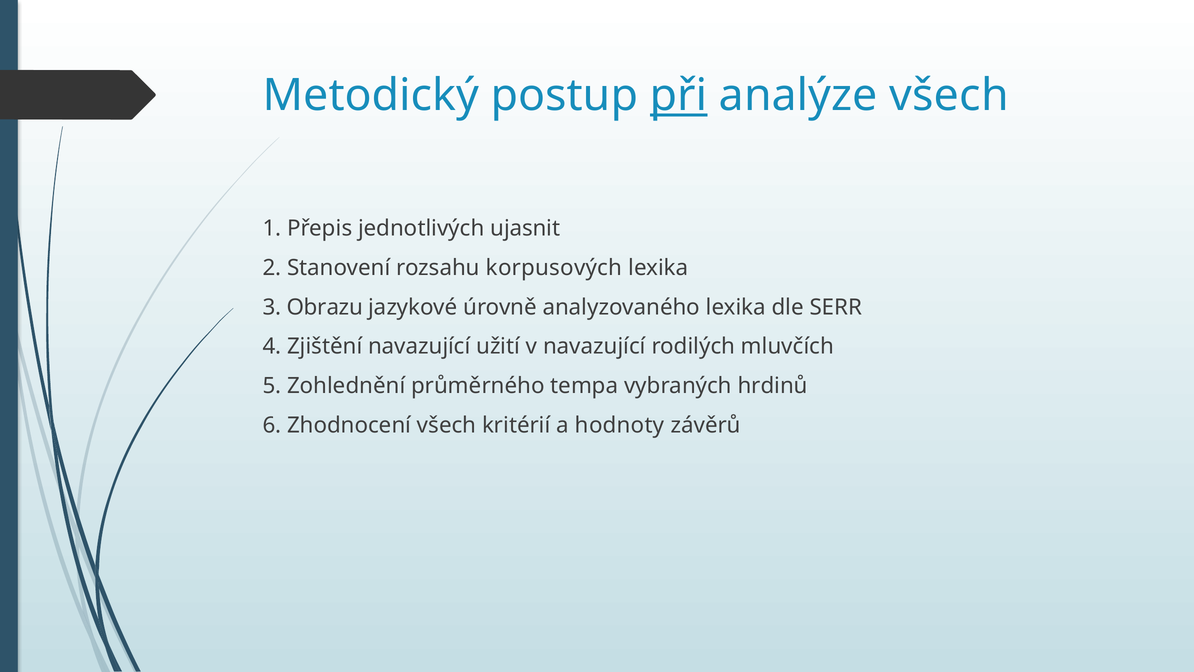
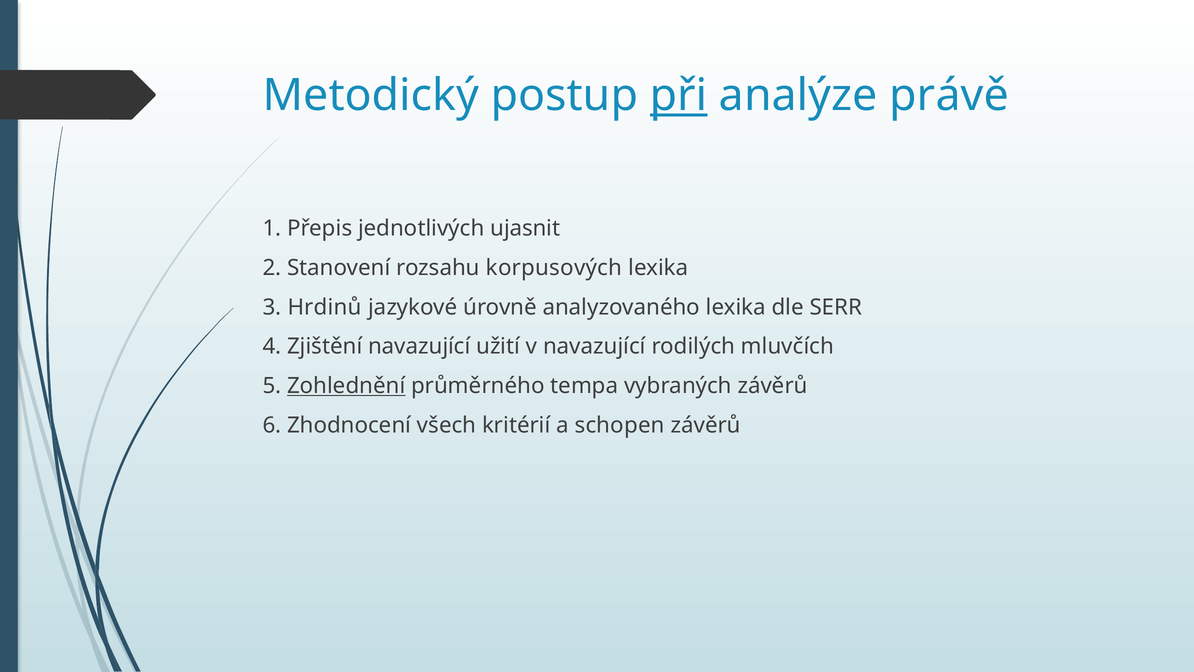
analýze všech: všech -> právě (949, 96)
Obrazu: Obrazu -> Hrdinů (325, 307)
Zohlednění underline: none -> present (346, 386)
vybraných hrdinů: hrdinů -> závěrů (773, 386)
hodnoty: hodnoty -> schopen (620, 425)
